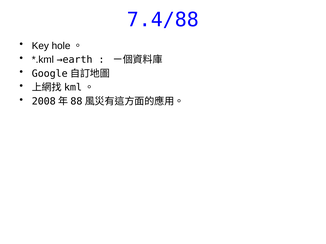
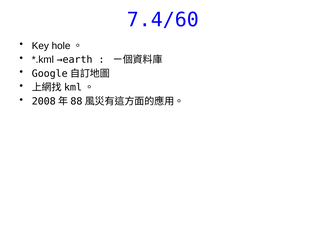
7.4/88: 7.4/88 -> 7.4/60 (163, 20)
